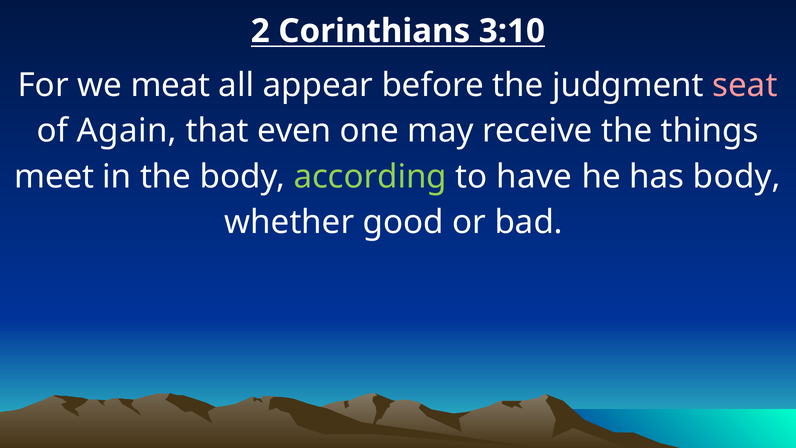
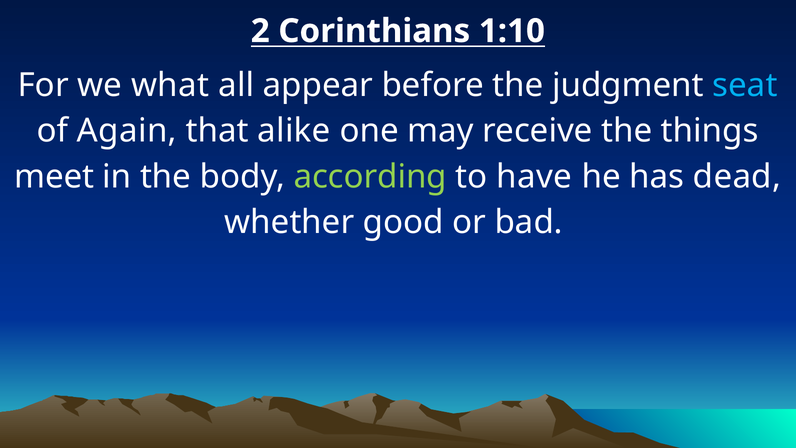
3:10: 3:10 -> 1:10 (512, 31)
meat: meat -> what (170, 85)
seat colour: pink -> light blue (745, 85)
even: even -> alike (294, 131)
has body: body -> dead (737, 177)
